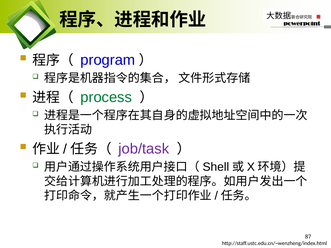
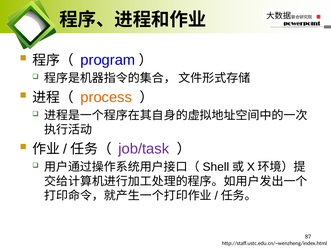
process colour: green -> orange (106, 97)
